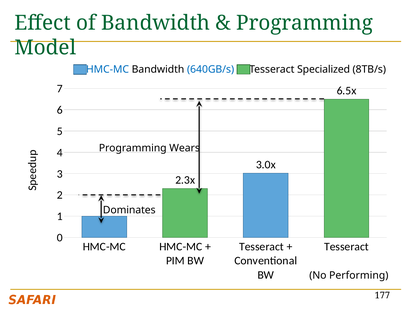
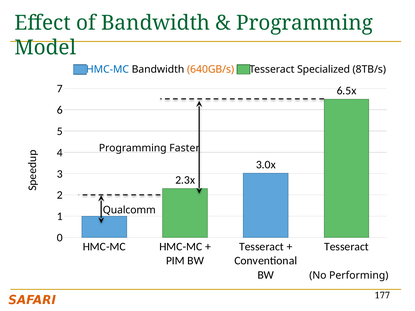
640GB/s colour: blue -> orange (211, 70)
Wears: Wears -> Faster (185, 148)
Dominates: Dominates -> Qualcomm (129, 210)
